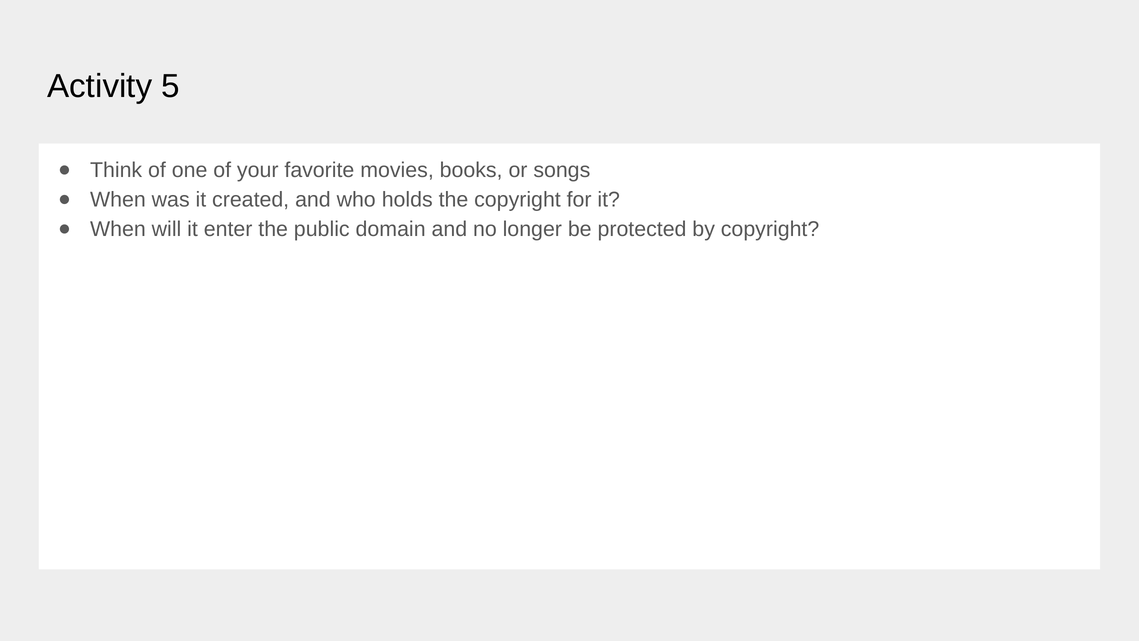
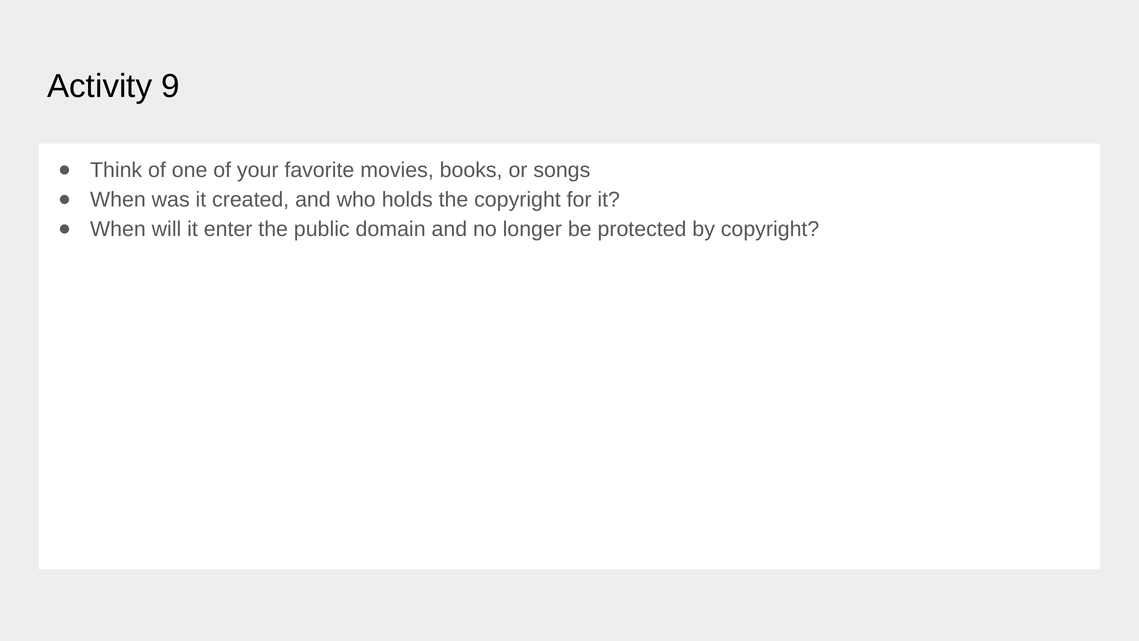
5: 5 -> 9 (171, 86)
